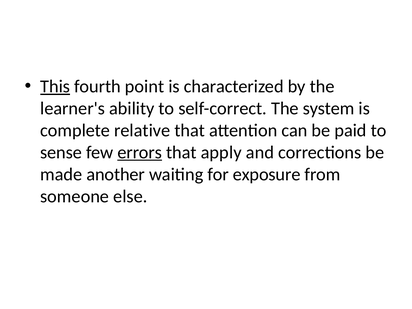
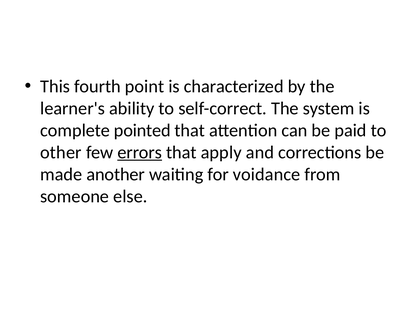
This underline: present -> none (55, 86)
relative: relative -> pointed (142, 130)
sense: sense -> other (61, 152)
exposure: exposure -> voidance (267, 174)
